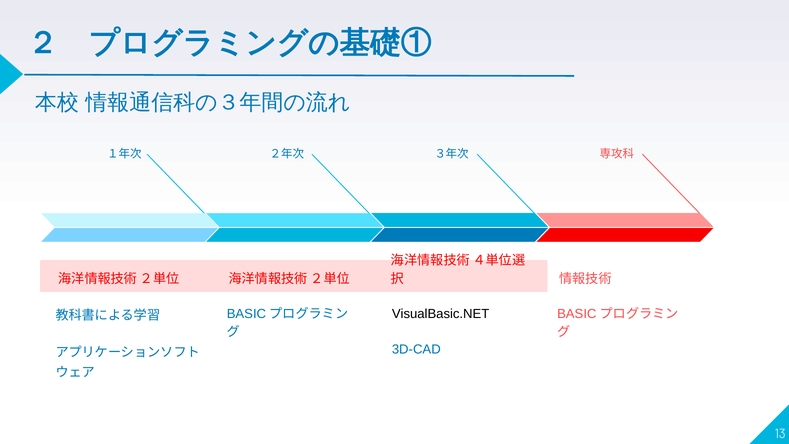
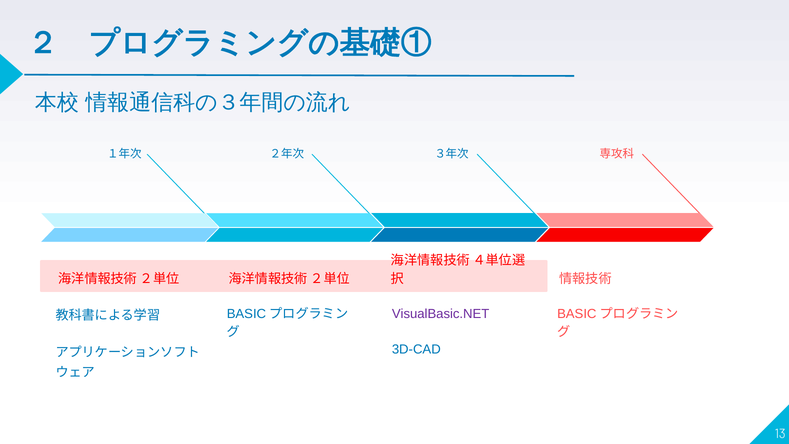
VisualBasic.NET colour: black -> purple (441, 314)
